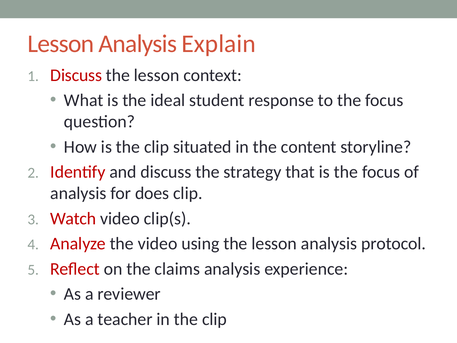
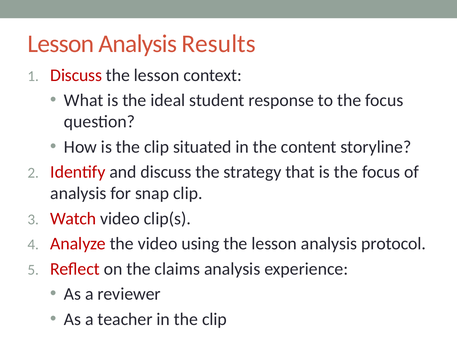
Explain: Explain -> Results (219, 44)
does: does -> snap (152, 193)
